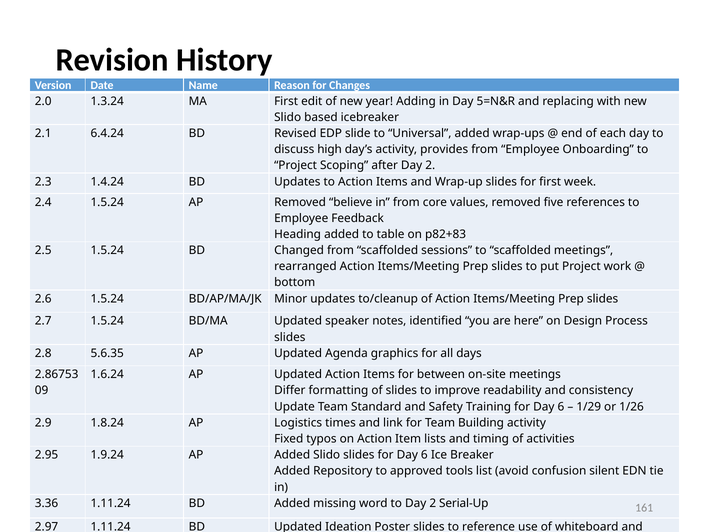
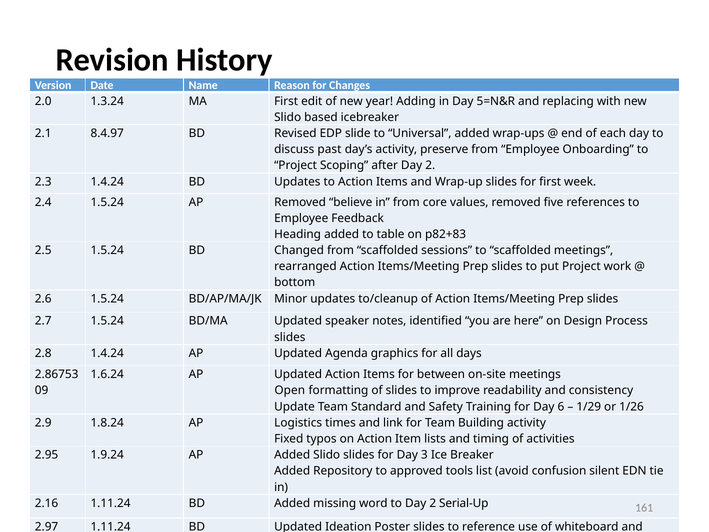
6.4.24: 6.4.24 -> 8.4.97 (107, 133)
high: high -> past (329, 149)
provides: provides -> preserve (444, 149)
2.8 5.6.35: 5.6.35 -> 1.4.24 (107, 353)
Differ: Differ -> Open (290, 390)
slides for Day 6: 6 -> 3 (424, 455)
3.36: 3.36 -> 2.16 (47, 503)
